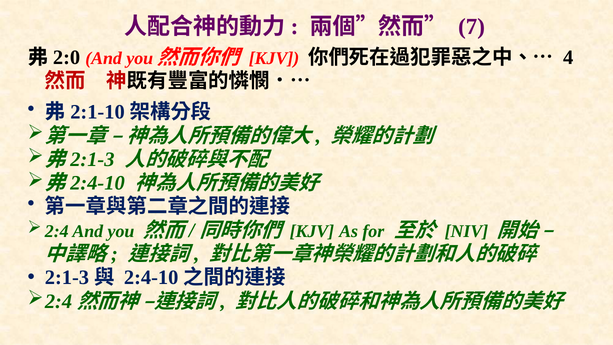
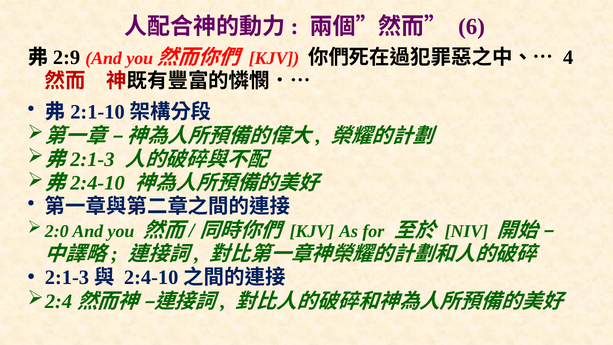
7: 7 -> 6 (472, 26)
2:0: 2:0 -> 2:9 (67, 57)
2:4: 2:4 -> 2:0 (57, 231)
